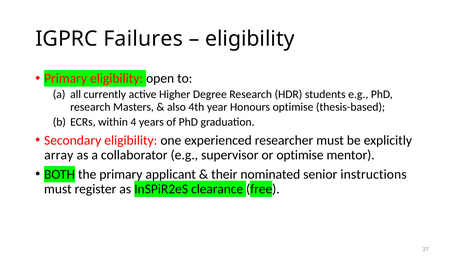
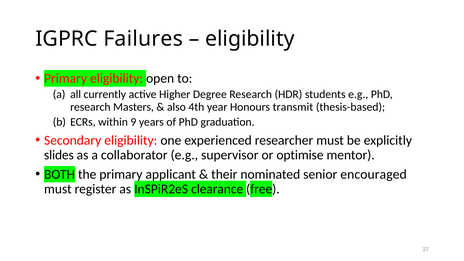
Honours optimise: optimise -> transmit (293, 107)
4: 4 -> 9 (133, 122)
array: array -> slides (59, 155)
instructions: instructions -> encouraged (374, 174)
